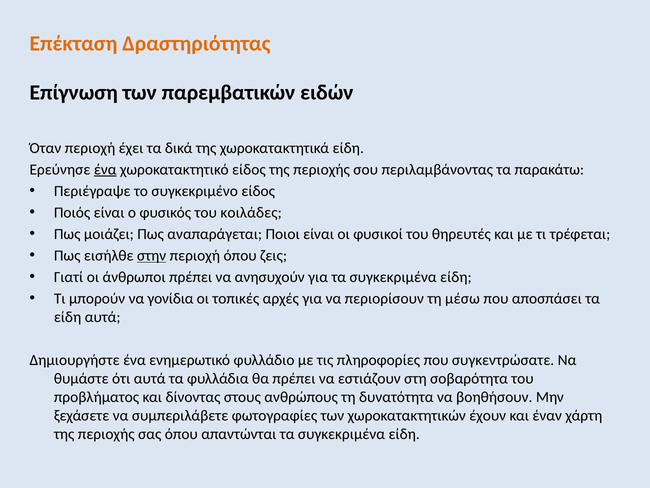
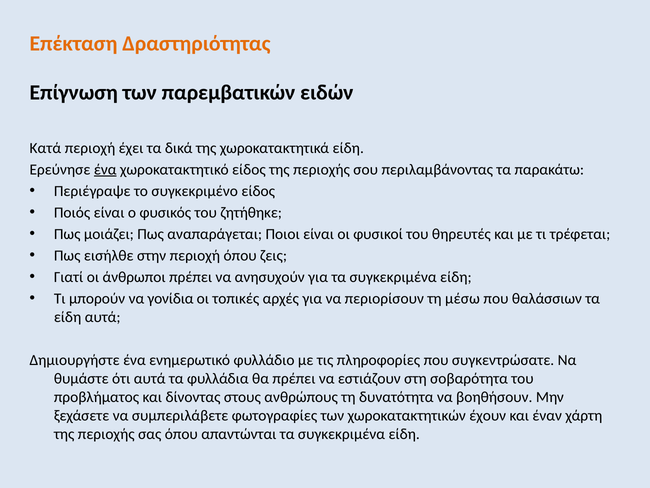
Όταν: Όταν -> Κατά (45, 148)
κοιλάδες: κοιλάδες -> ζητήθηκε (251, 212)
στην underline: present -> none (152, 255)
αποσπάσει: αποσπάσει -> θαλάσσιων (547, 298)
